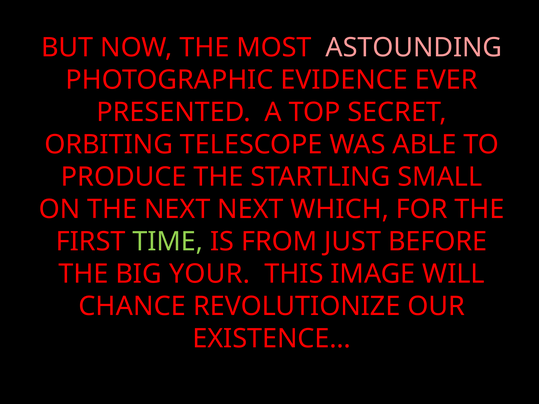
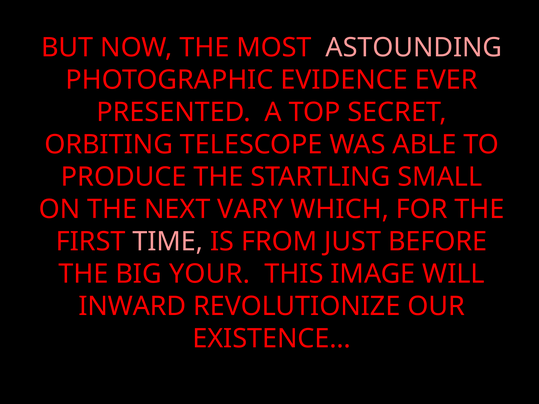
NEXT NEXT: NEXT -> VARY (250, 209)
TIME colour: light green -> pink (168, 242)
CHANCE: CHANCE -> INWARD (132, 306)
